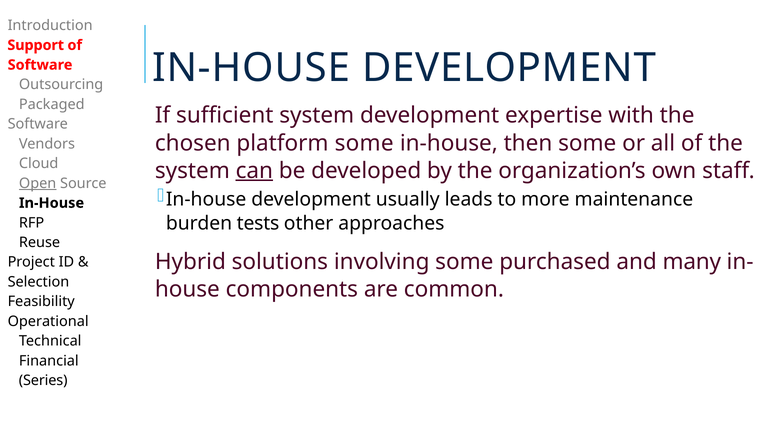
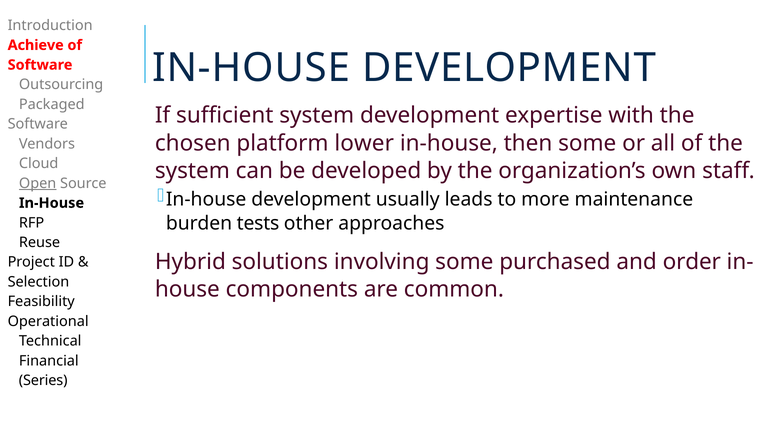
Support: Support -> Achieve (36, 45)
platform some: some -> lower (364, 143)
can underline: present -> none (254, 171)
many: many -> order (692, 262)
